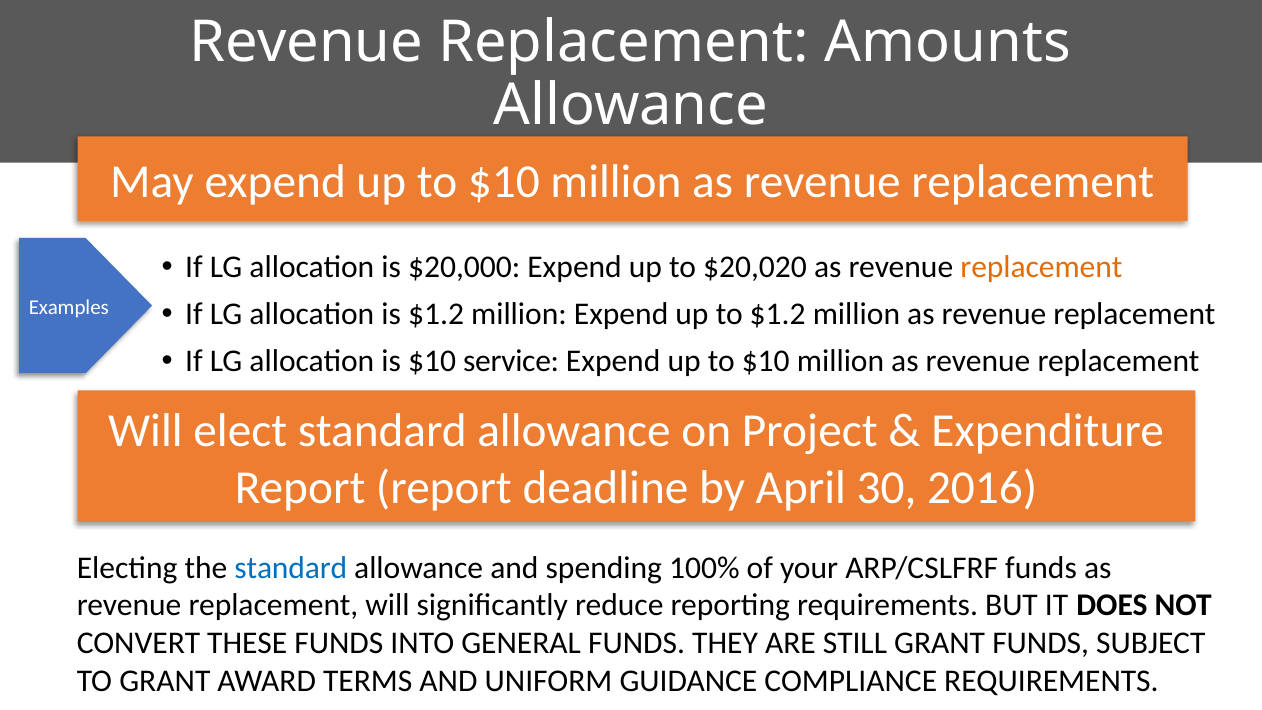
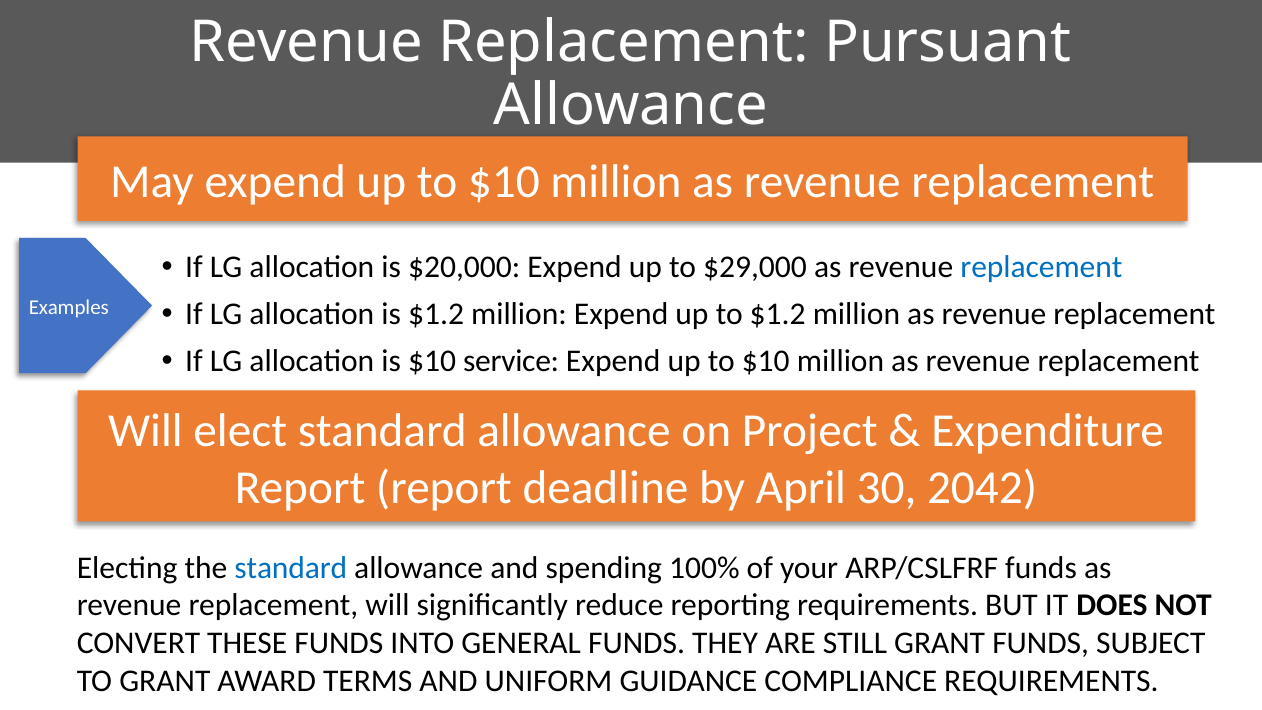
Amounts: Amounts -> Pursuant (948, 43)
$20,020: $20,020 -> $29,000 (755, 267)
replacement colour: orange -> blue (1041, 267)
2016: 2016 -> 2042 (982, 488)
